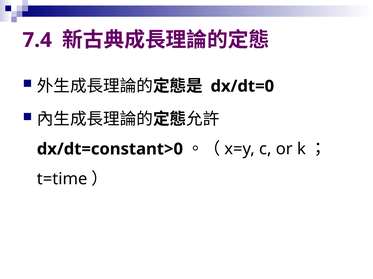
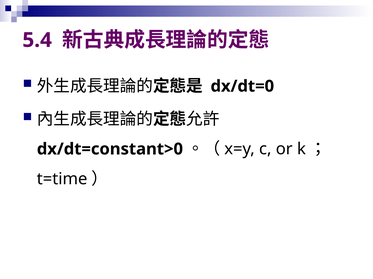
7.4: 7.4 -> 5.4 (37, 40)
